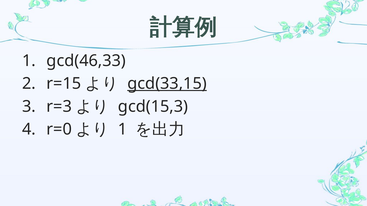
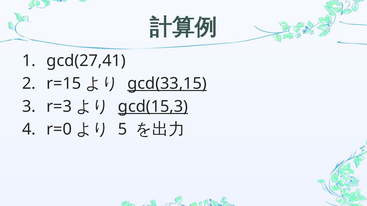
gcd(46,33: gcd(46,33 -> gcd(27,41 (86, 61)
gcd(15,3 underline: none -> present (153, 107)
1: 1 -> 5 (123, 129)
